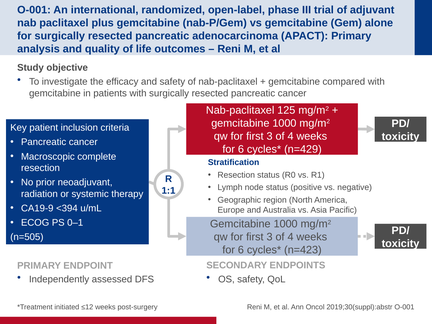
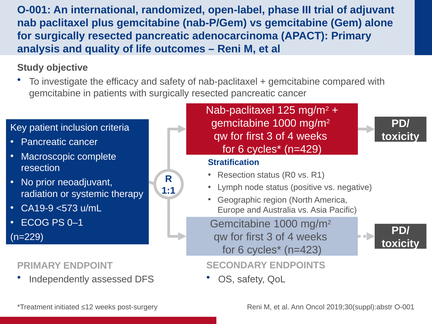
<394: <394 -> <573 (67, 208)
n=505: n=505 -> n=229 (27, 237)
